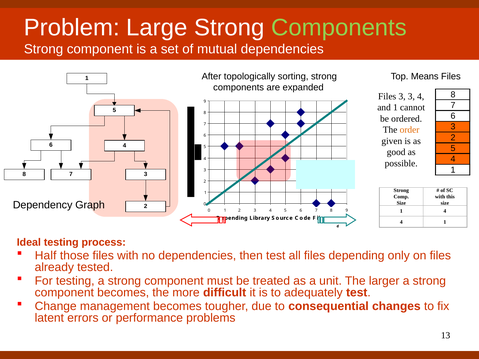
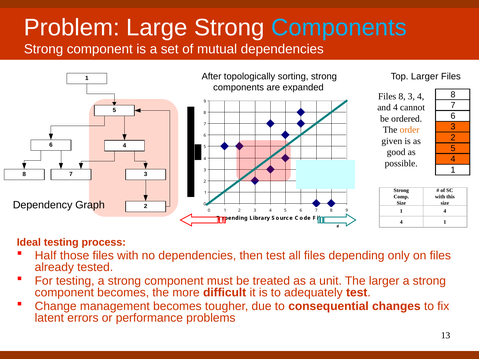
Components colour: light green -> light blue (339, 28)
Top Means: Means -> Larger (425, 76)
Files 3: 3 -> 8 (402, 96)
and 1: 1 -> 4 (395, 108)
